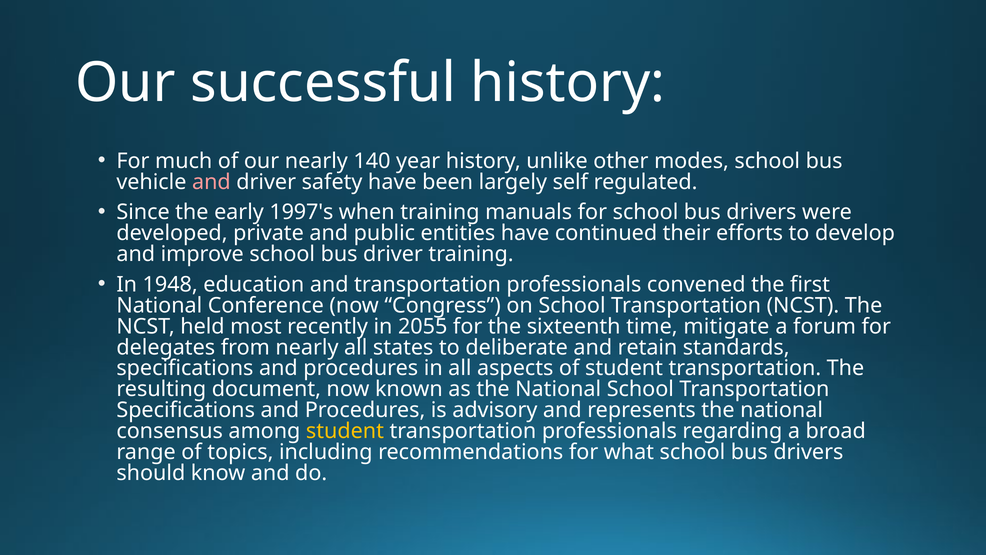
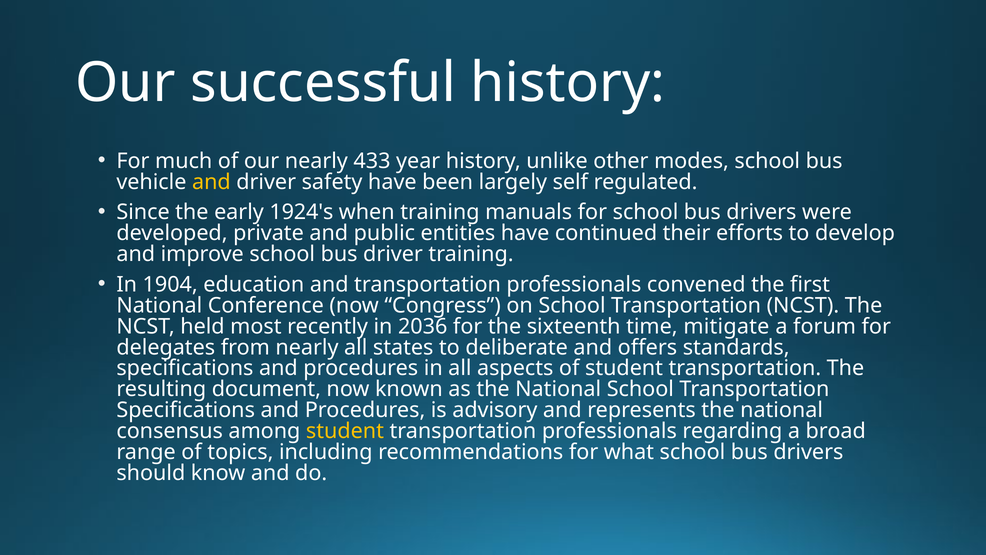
140: 140 -> 433 (372, 161)
and colour: pink -> yellow (211, 182)
1997's: 1997's -> 1924's (301, 212)
1948: 1948 -> 1904 (170, 284)
2055: 2055 -> 2036 (423, 326)
retain: retain -> offers (647, 347)
